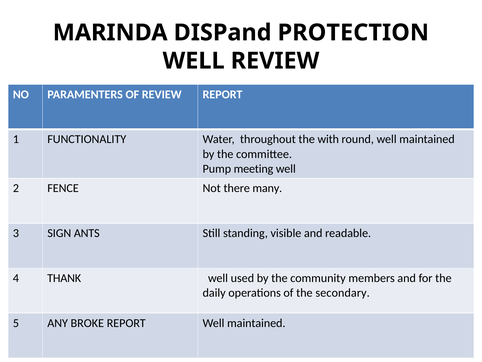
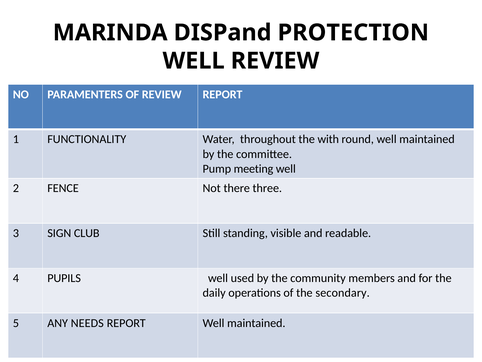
many: many -> three (267, 188)
ANTS: ANTS -> CLUB (87, 233)
THANK: THANK -> PUPILS (64, 278)
BROKE: BROKE -> NEEDS (87, 323)
